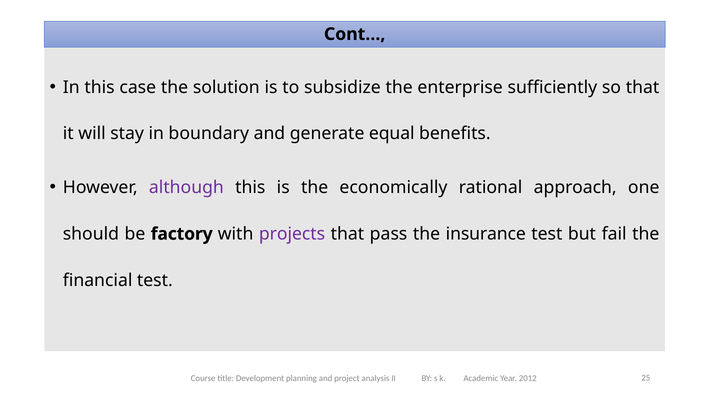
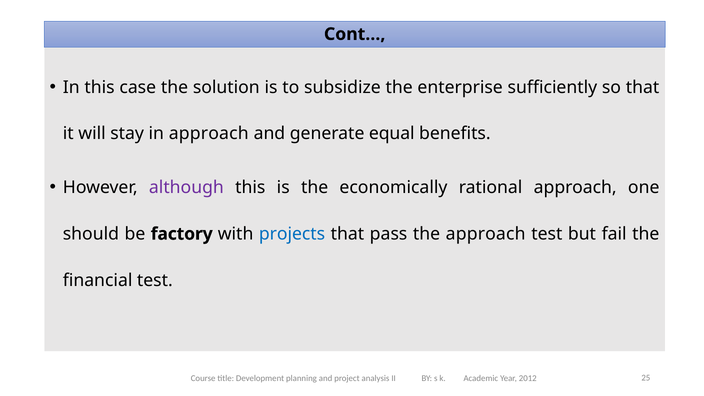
in boundary: boundary -> approach (209, 134)
projects colour: purple -> blue (292, 234)
the insurance: insurance -> approach (486, 234)
